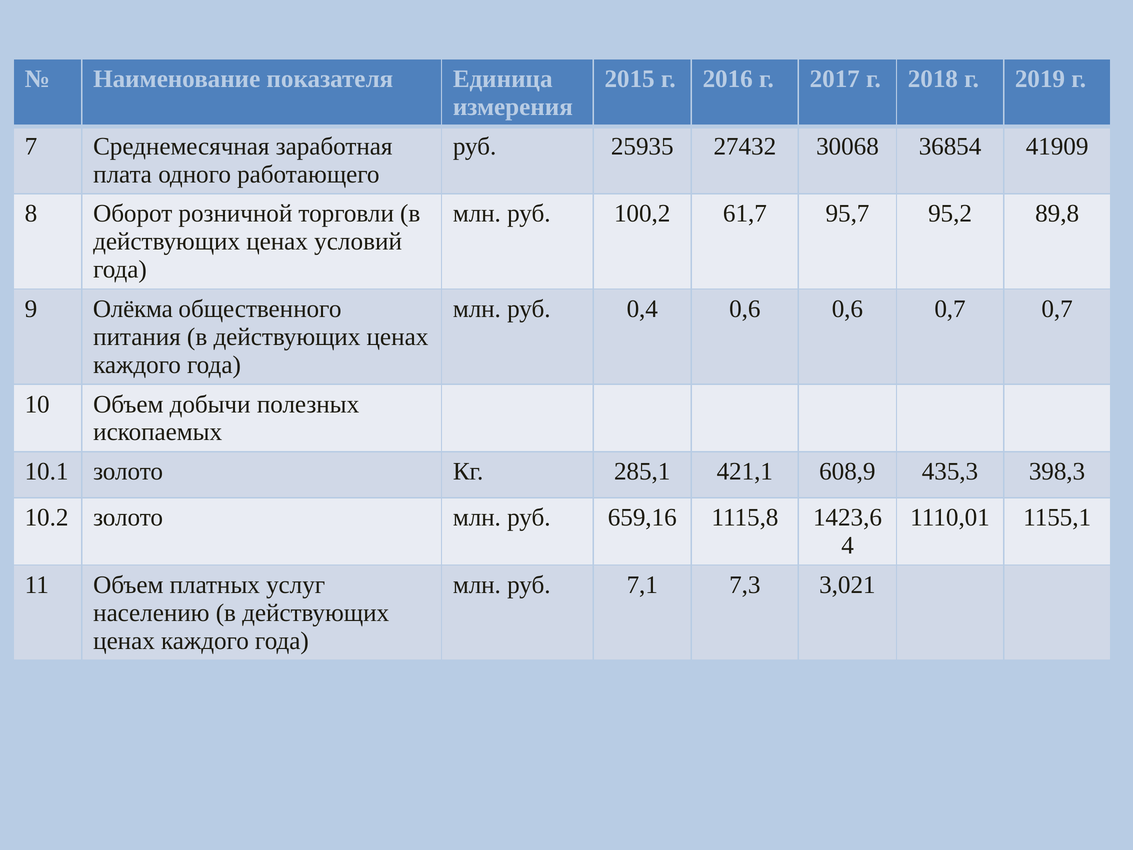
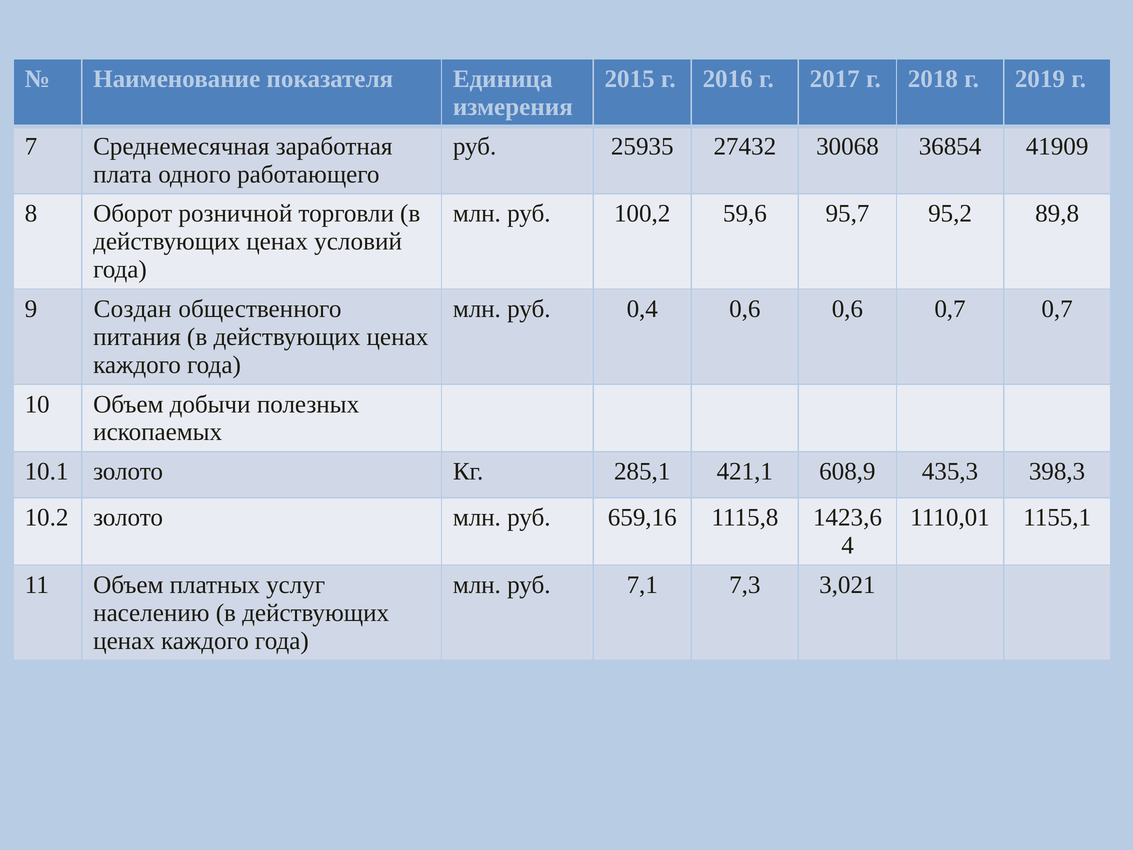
61,7: 61,7 -> 59,6 (745, 214)
Олёкма: Олёкма -> Создан (133, 309)
